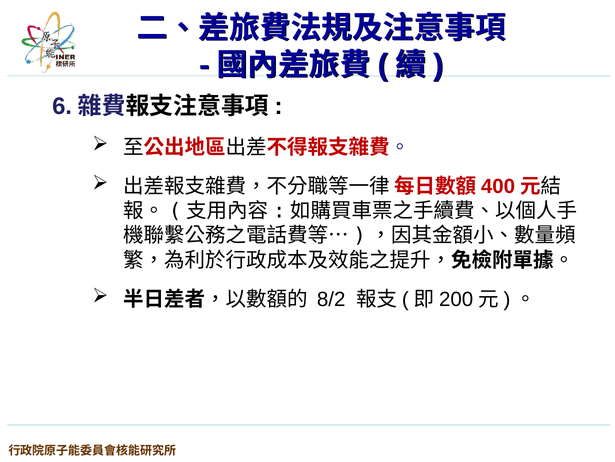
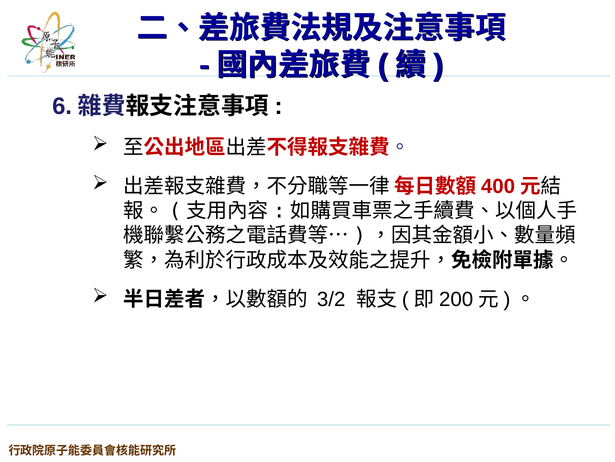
8/2: 8/2 -> 3/2 (331, 299)
